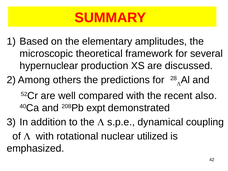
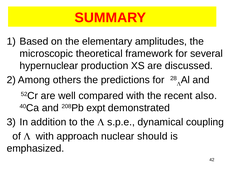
rotational: rotational -> approach (77, 136)
utilized: utilized -> should (152, 136)
